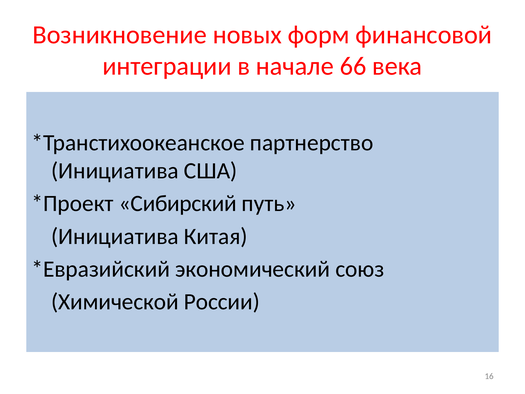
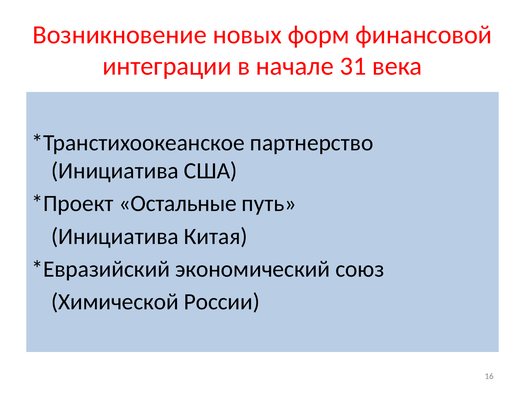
66: 66 -> 31 (353, 66)
Сибирский: Сибирский -> Остальные (178, 203)
